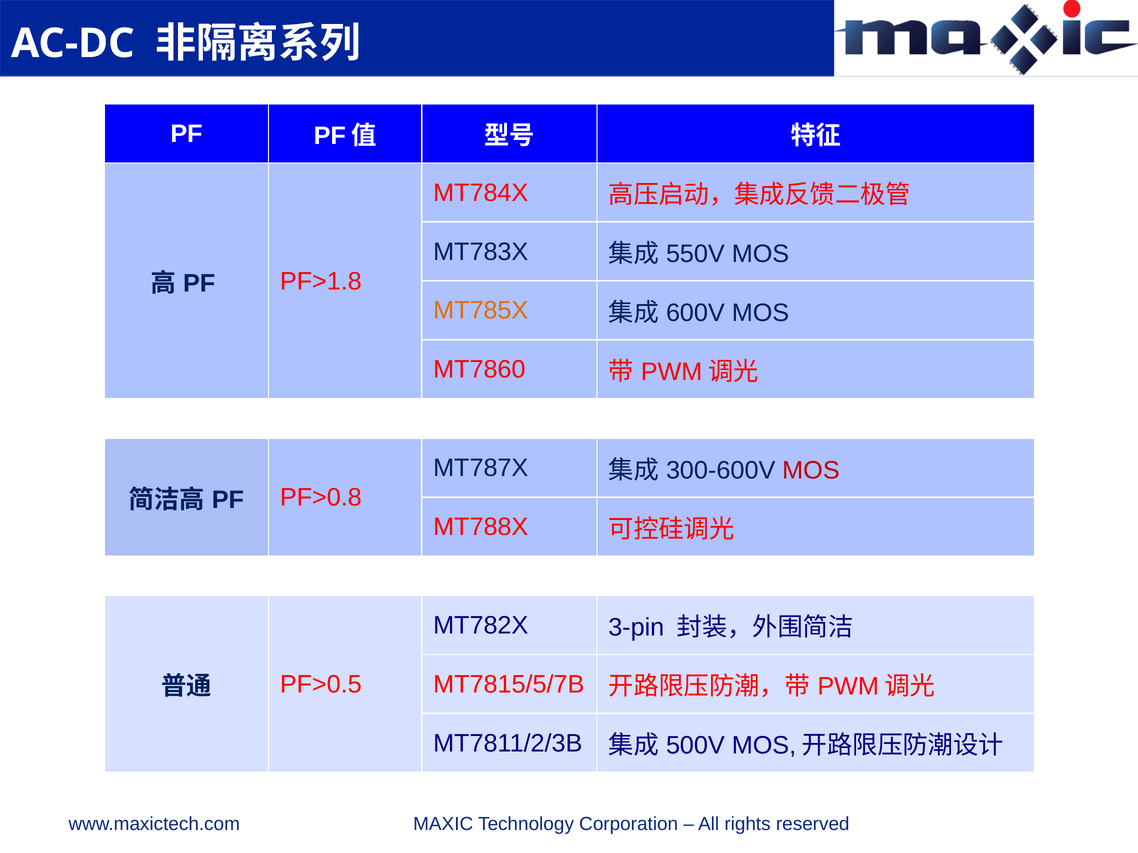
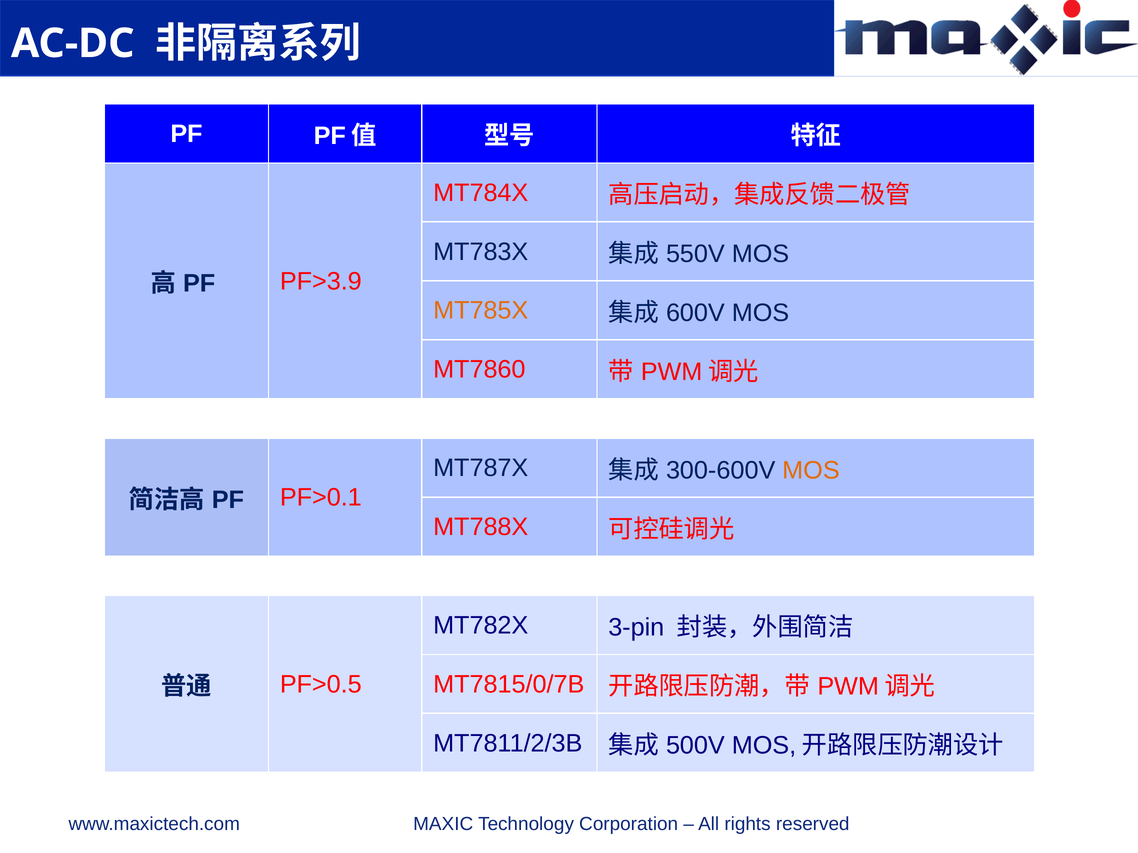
PF>1.8: PF>1.8 -> PF>3.9 (321, 281)
MOS colour: red -> orange (811, 471)
PF>0.8: PF>0.8 -> PF>0.1 (321, 498)
MT7815/5/7B: MT7815/5/7B -> MT7815/0/7B (509, 685)
